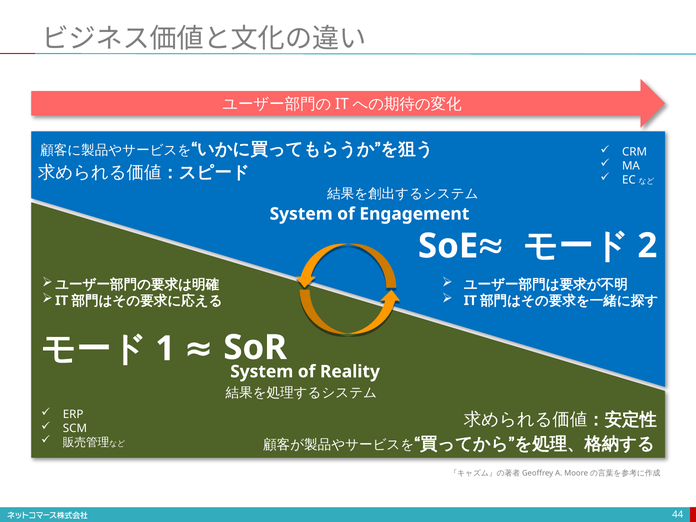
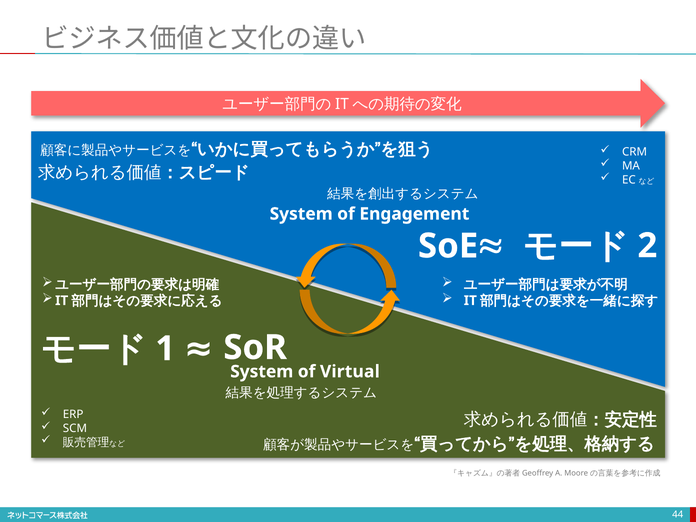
Reality: Reality -> Virtual (350, 372)
